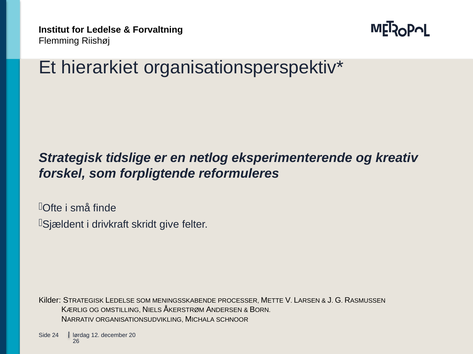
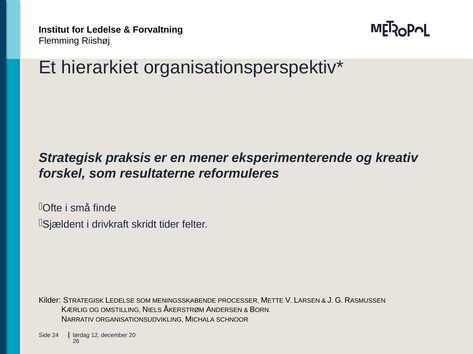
tidslige: tidslige -> praksis (128, 158)
netlog: netlog -> mener (209, 158)
forpligtende: forpligtende -> resultaterne (157, 174)
give: give -> tider (169, 225)
